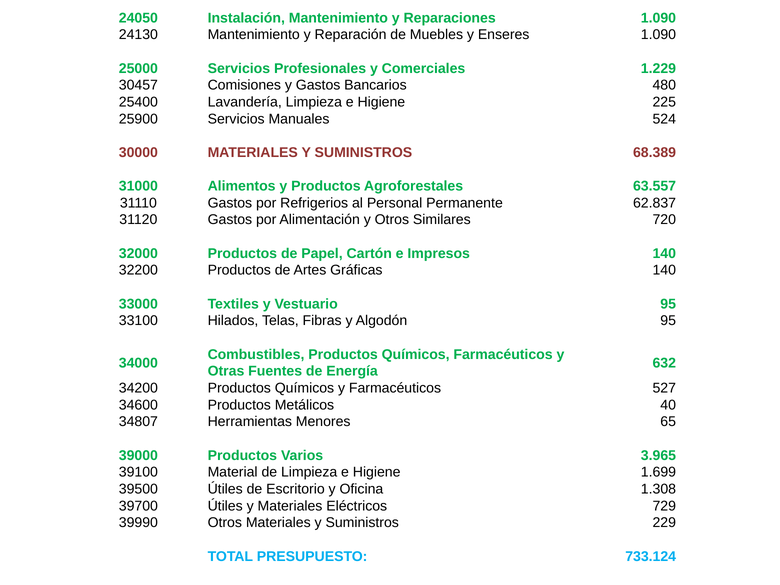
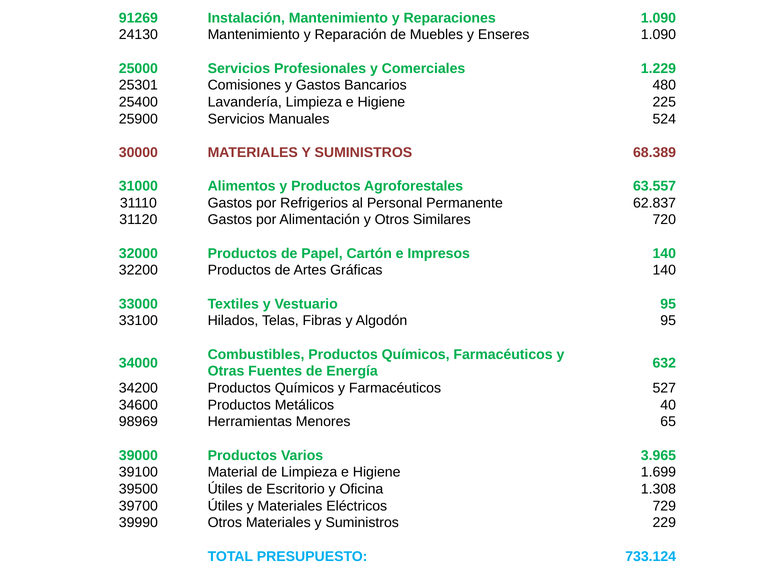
24050: 24050 -> 91269 (138, 18)
30457: 30457 -> 25301 (138, 85)
34807: 34807 -> 98969 (138, 422)
